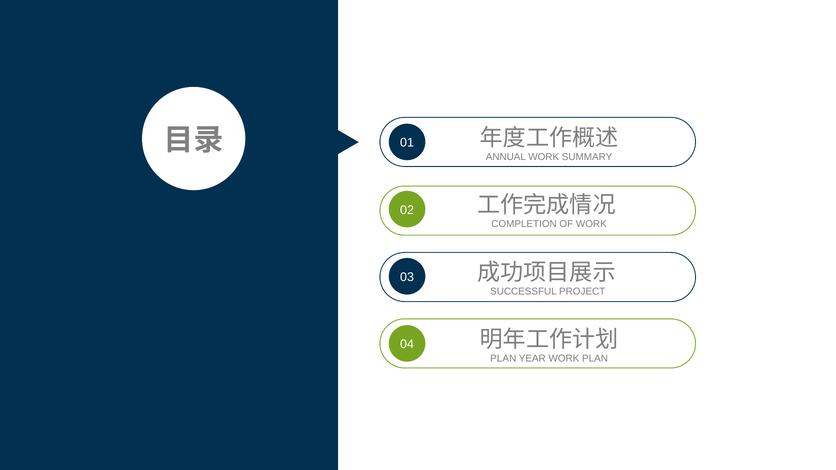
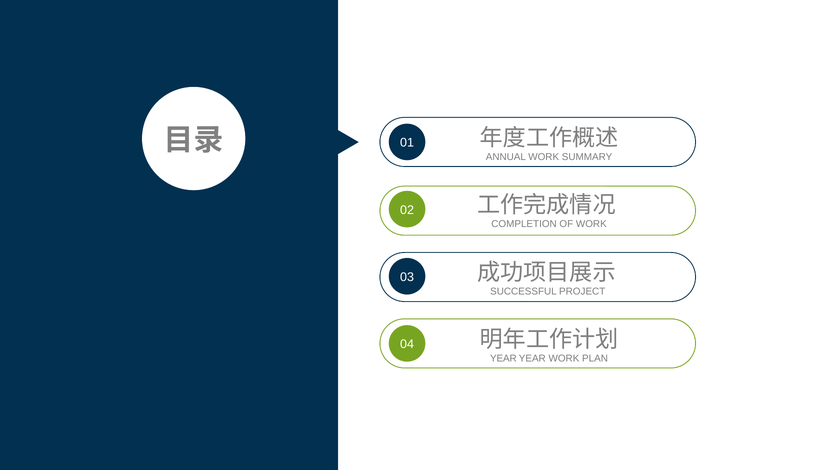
PLAN: PLAN -> YEAR (503, 359)
